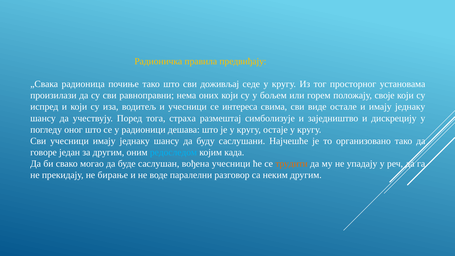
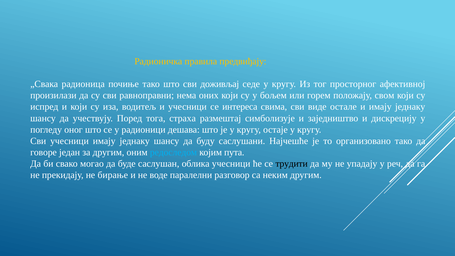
установама: установама -> афективној (403, 84)
своје: своје -> свом (384, 95)
када: када -> пута (234, 152)
вођена: вођена -> облика (196, 164)
трудити colour: orange -> black (292, 164)
